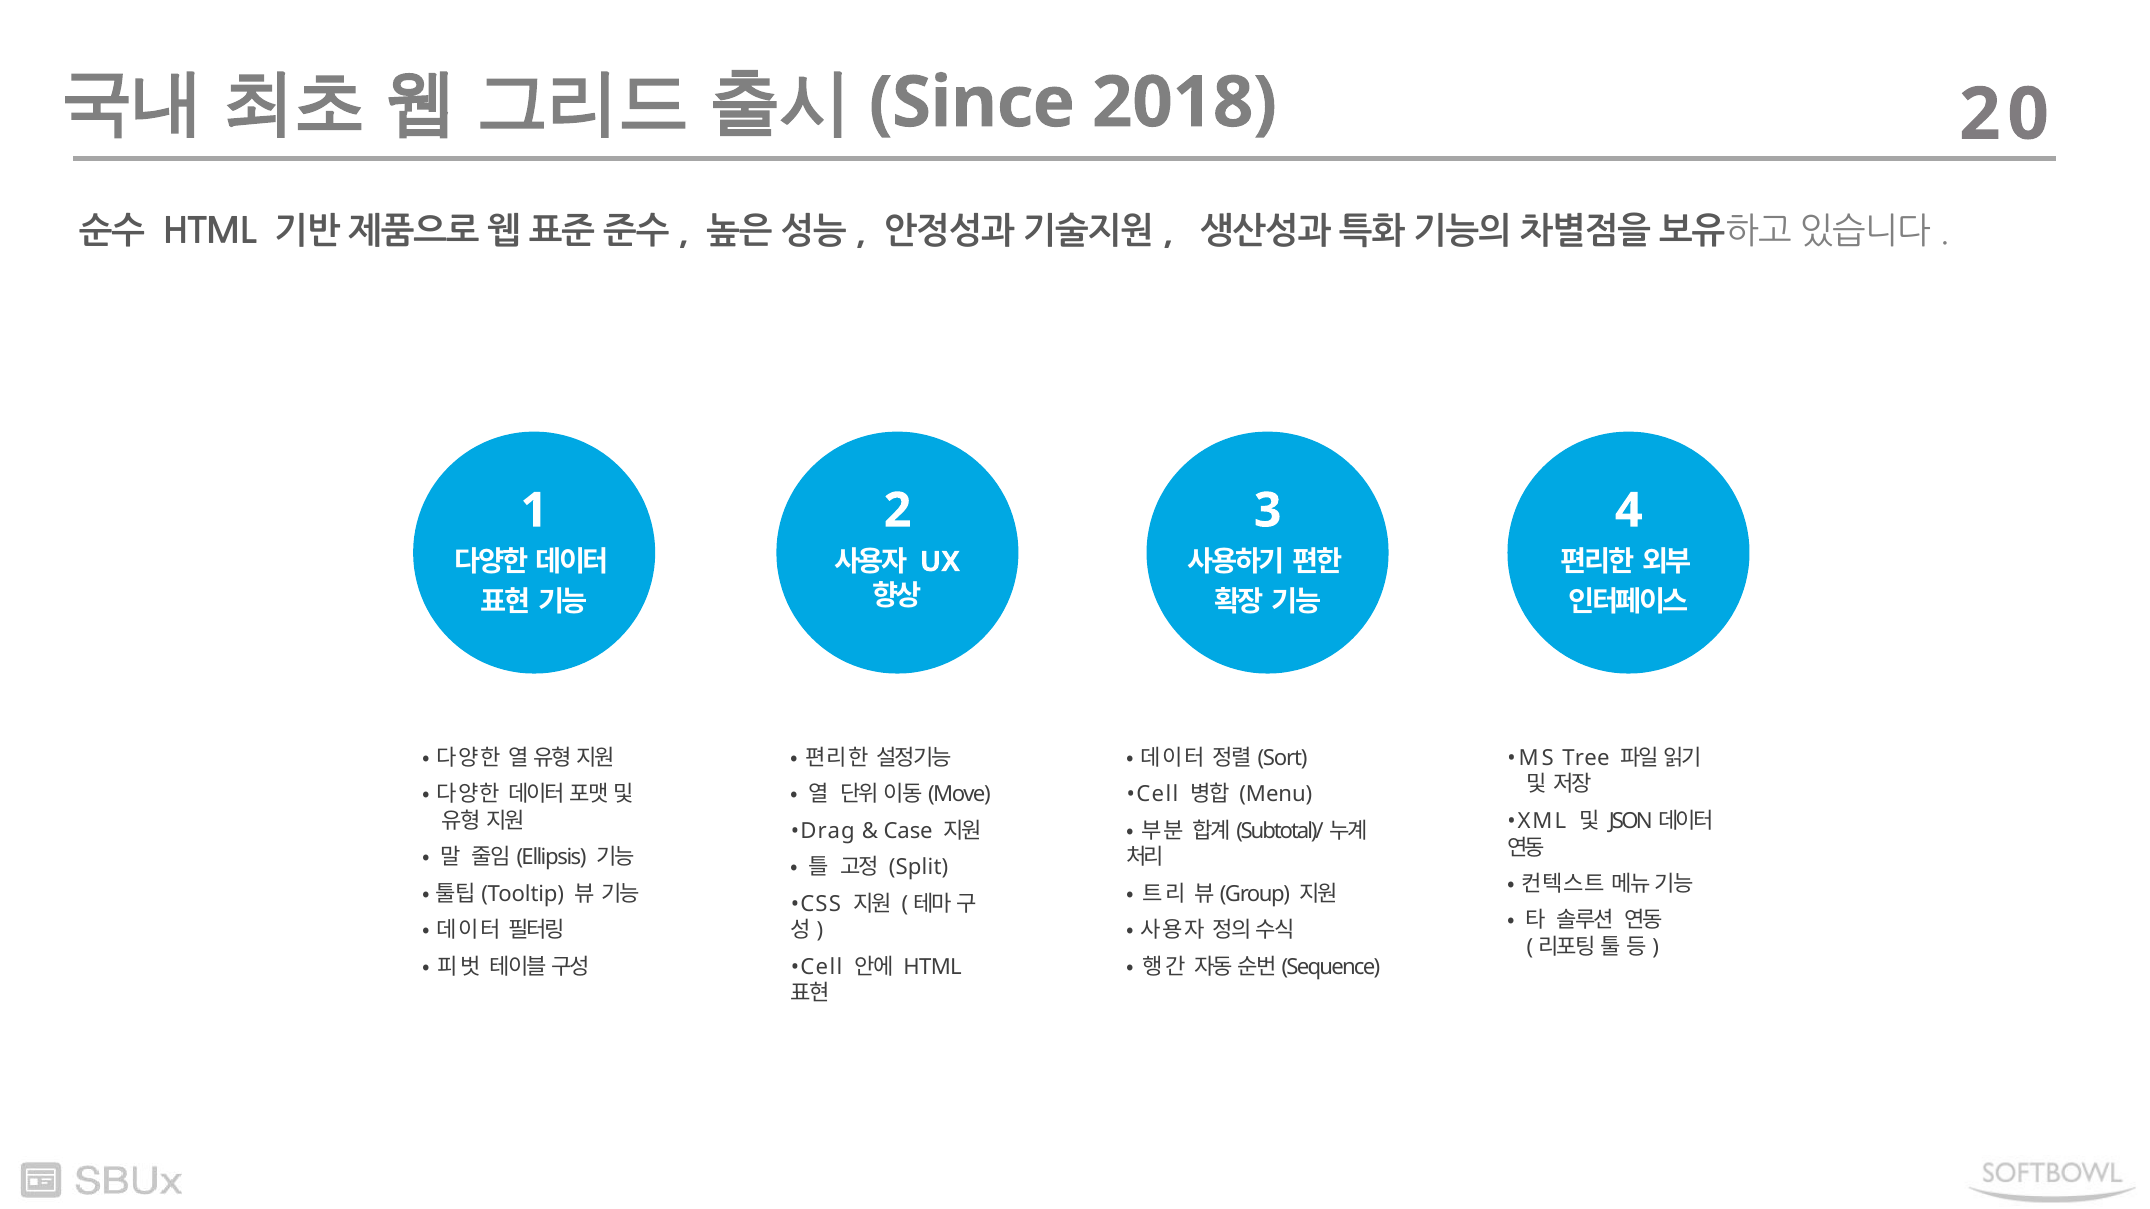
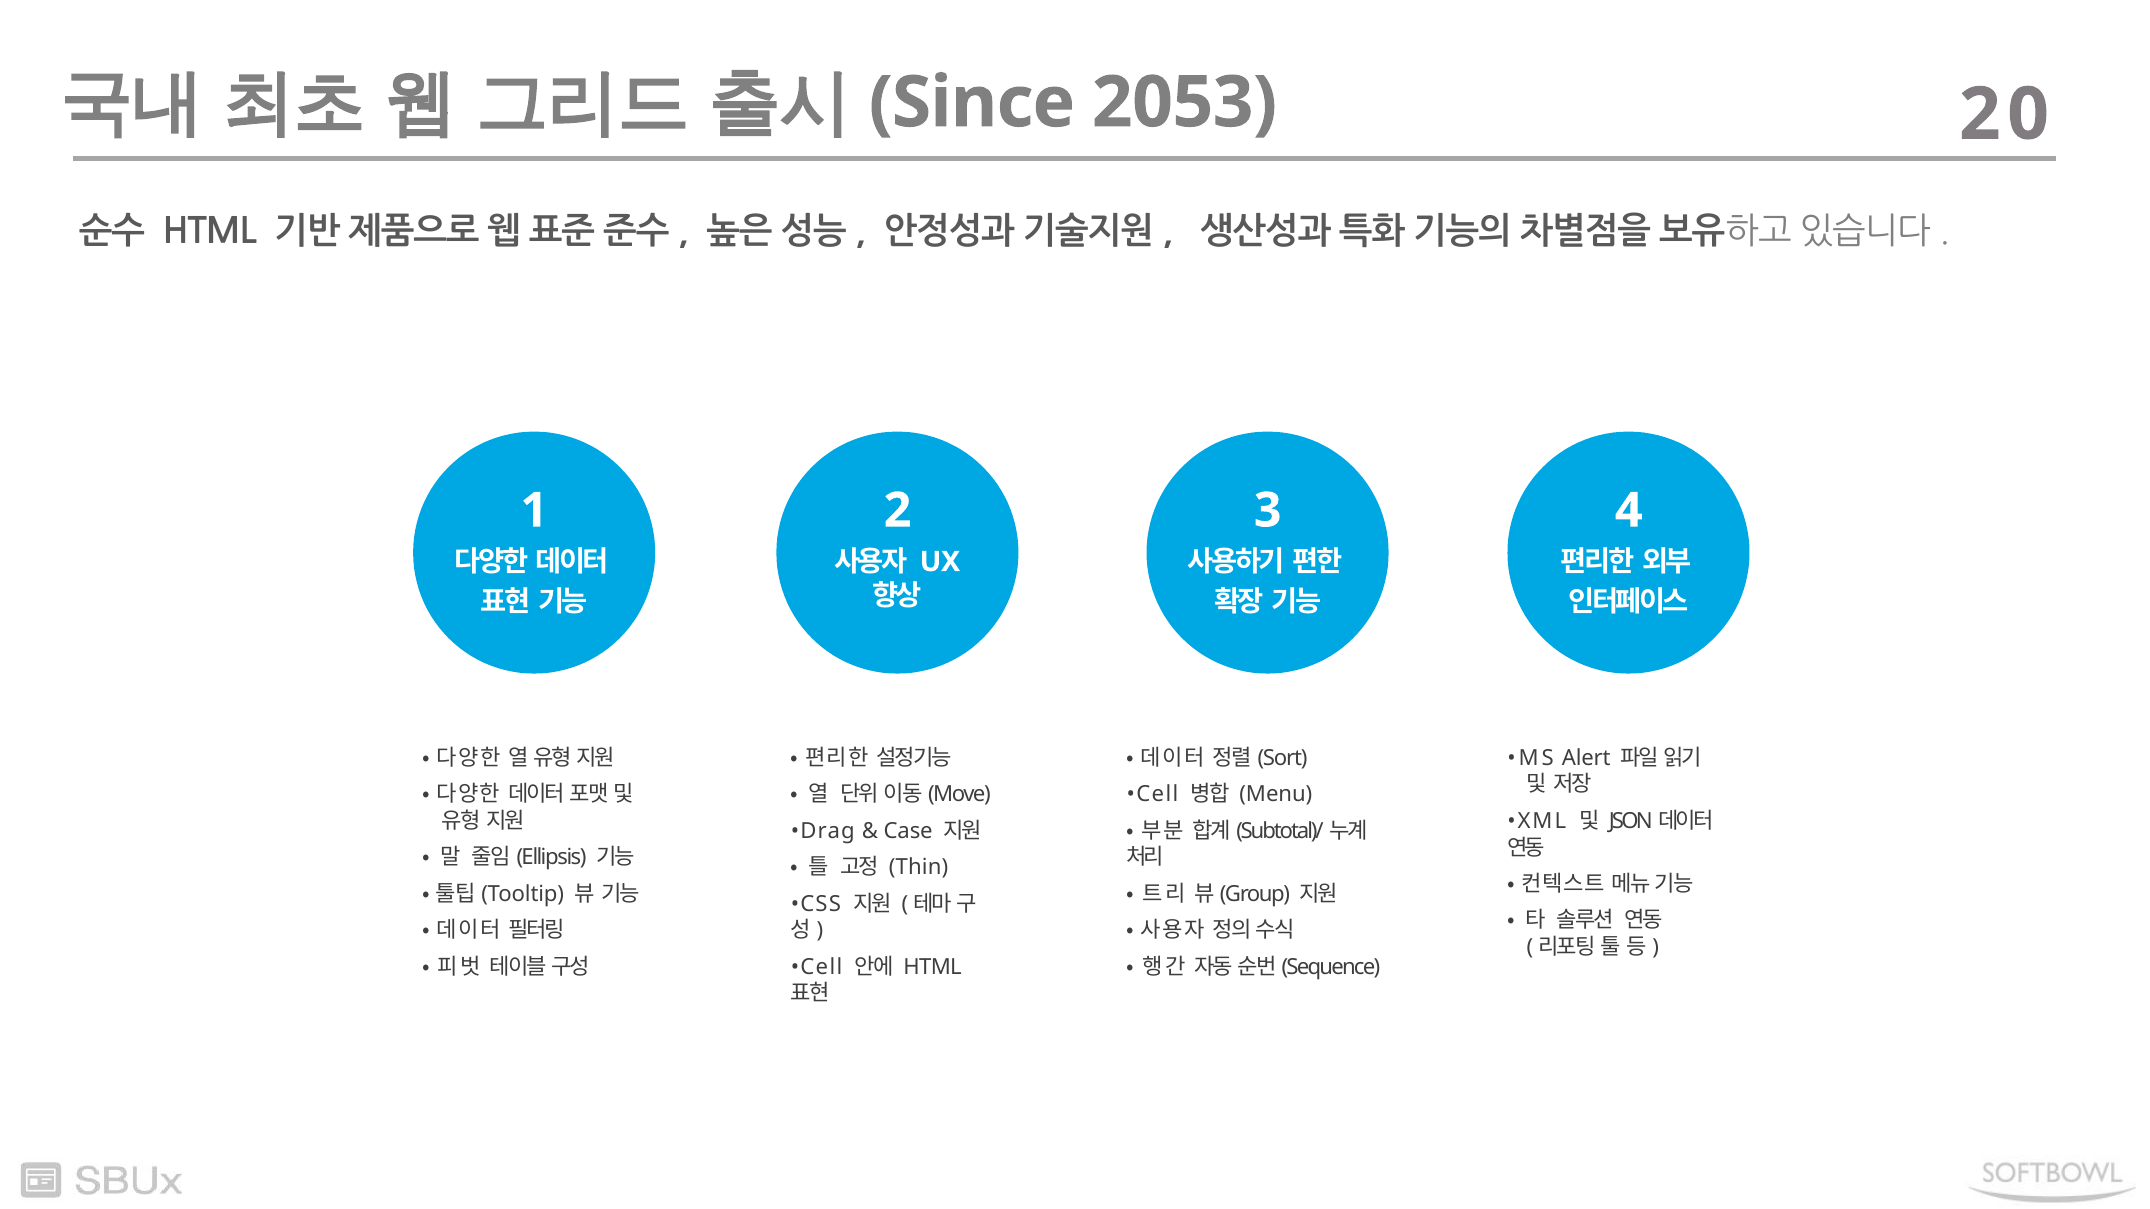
2018: 2018 -> 2053 (1185, 103)
Tree: Tree -> Alert (1586, 758)
Split: Split -> Thin (919, 868)
